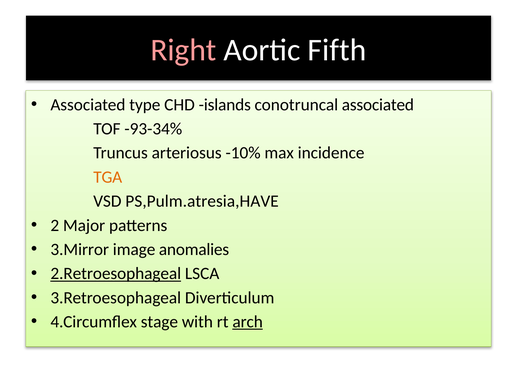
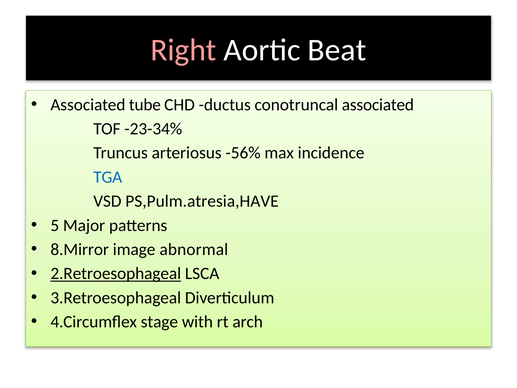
Fifth: Fifth -> Beat (337, 50)
type: type -> tube (145, 105)
islands: islands -> ductus (225, 105)
-93-34%: -93-34% -> -23-34% (153, 129)
-10%: -10% -> -56% (243, 153)
TGA colour: orange -> blue (108, 177)
2: 2 -> 5 (55, 225)
3.Mirror: 3.Mirror -> 8.Mirror (80, 249)
anomalies: anomalies -> abnormal (194, 249)
arch underline: present -> none (248, 322)
